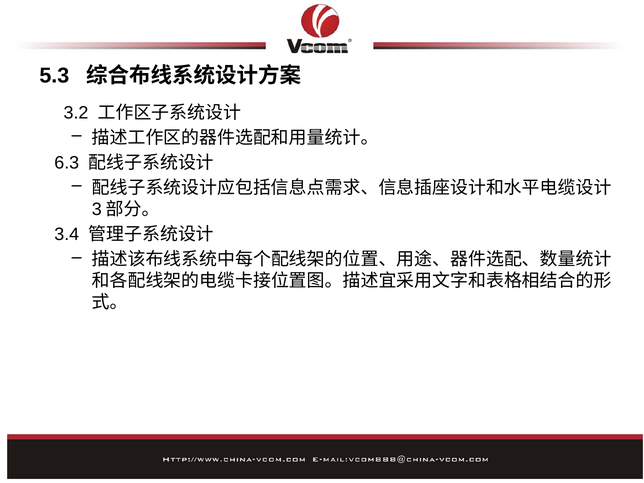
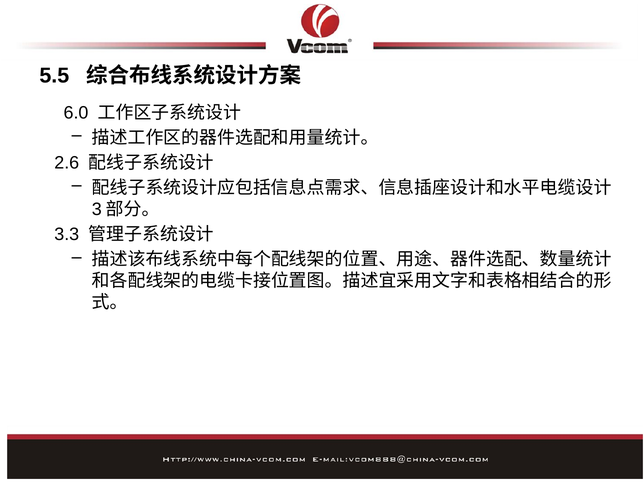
5.3: 5.3 -> 5.5 (54, 76)
3.2: 3.2 -> 6.0 (76, 113)
6.3: 6.3 -> 2.6 (67, 163)
3.4: 3.4 -> 3.3 (67, 235)
